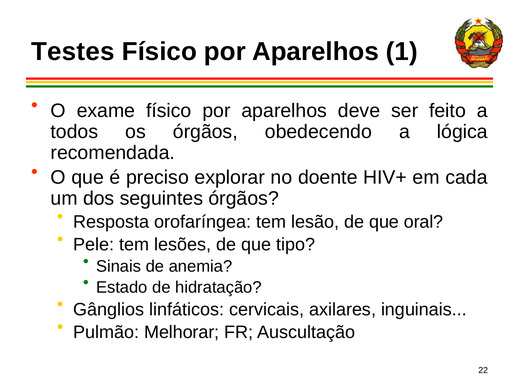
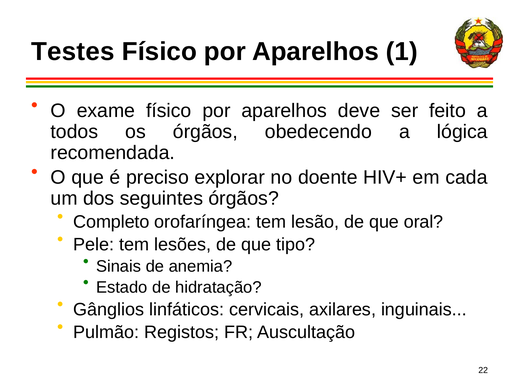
Resposta: Resposta -> Completo (111, 222)
Melhorar: Melhorar -> Registos (182, 332)
